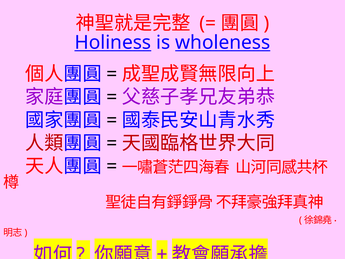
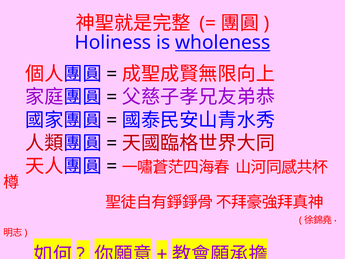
Holiness underline: present -> none (113, 42)
